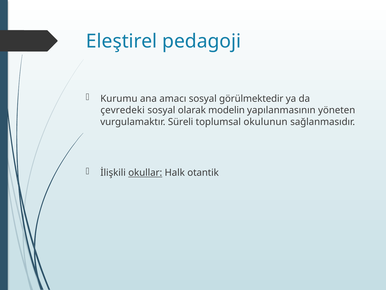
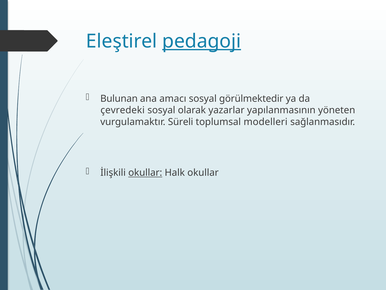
pedagoji underline: none -> present (202, 41)
Kurumu: Kurumu -> Bulunan (119, 98)
modelin: modelin -> yazarlar (226, 110)
okulunun: okulunun -> modelleri (266, 122)
Halk otantik: otantik -> okullar (203, 172)
